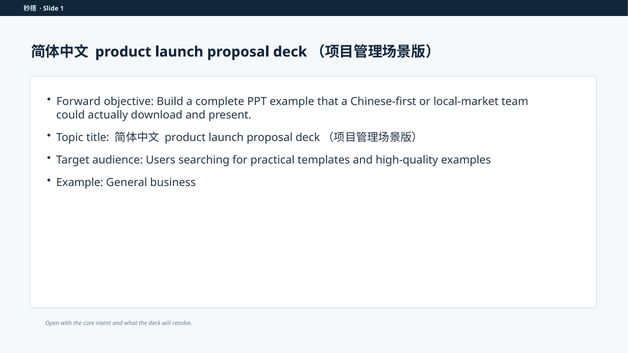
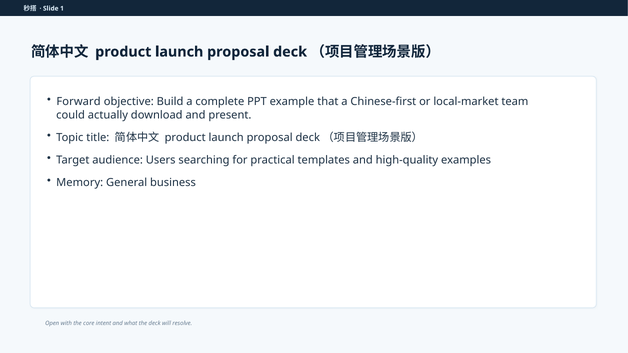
Example: Example -> Memory (80, 183)
